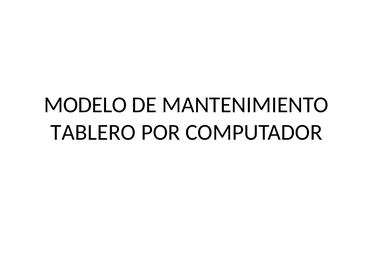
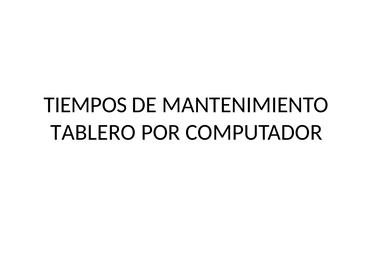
MODELO: MODELO -> TIEMPOS (85, 105)
